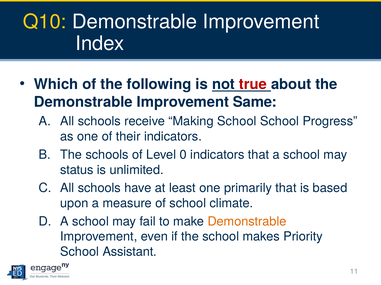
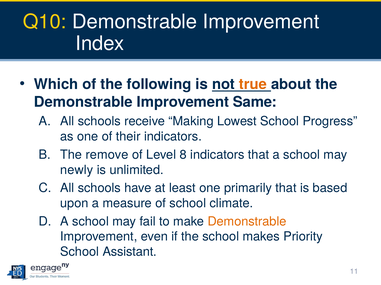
true colour: red -> orange (253, 84)
Making School: School -> Lowest (237, 122)
The schools: schools -> remove (107, 155)
0: 0 -> 8 (183, 155)
status: status -> newly (77, 170)
